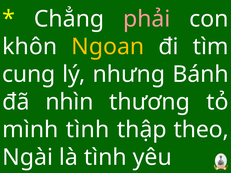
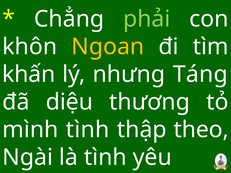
phải colour: pink -> light green (147, 19)
cung: cung -> khấn (29, 74)
Bánh: Bánh -> Táng (200, 74)
nhìn: nhìn -> diệu (69, 102)
